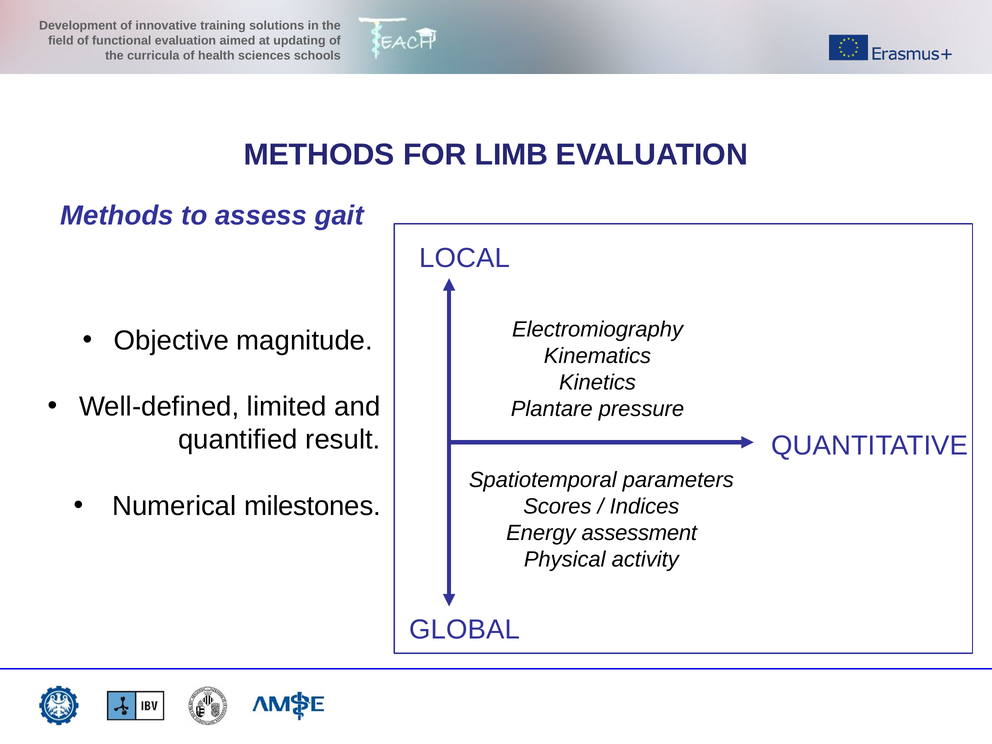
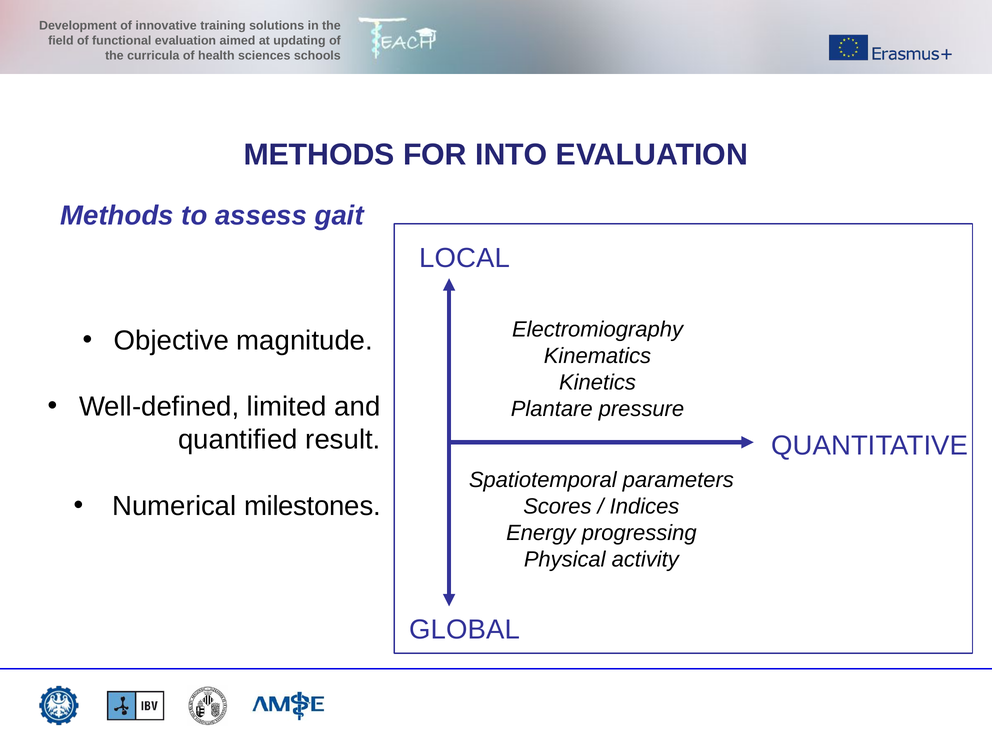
LIMB: LIMB -> INTO (511, 155)
assessment: assessment -> progressing (639, 533)
